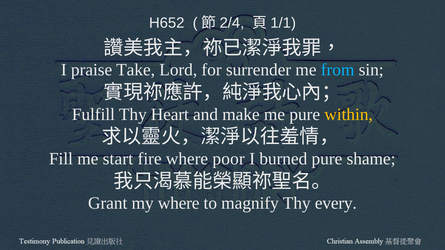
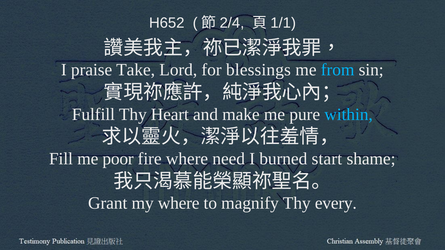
surrender: surrender -> blessings (258, 70)
within colour: yellow -> light blue (349, 114)
start: start -> poor (118, 159)
poor: poor -> need (229, 159)
burned pure: pure -> start (327, 159)
